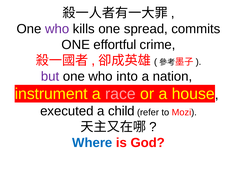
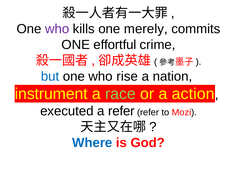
spread: spread -> merely (146, 29)
but colour: purple -> blue (50, 76)
into: into -> rise (127, 76)
race colour: pink -> light green (120, 94)
house: house -> action (193, 94)
a child: child -> refer (121, 111)
